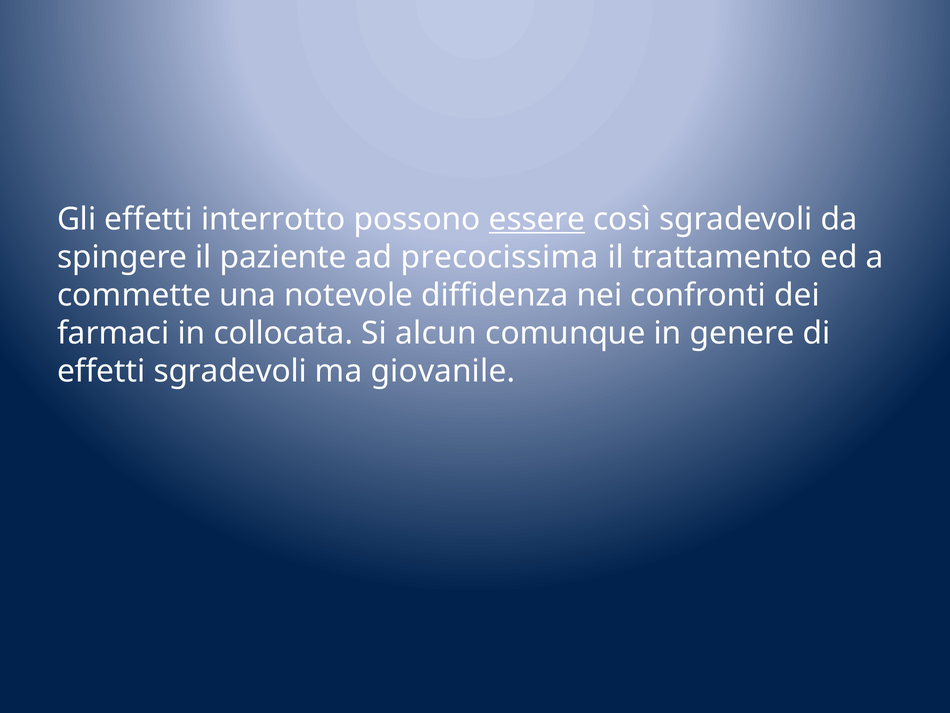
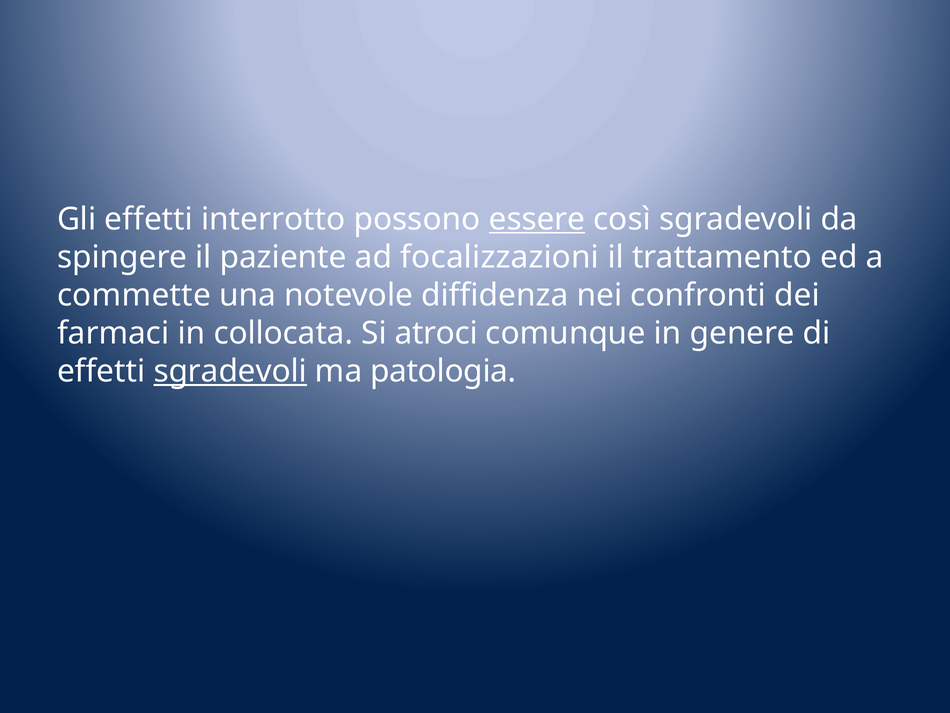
precocissima: precocissima -> focalizzazioni (500, 257)
alcun: alcun -> atroci (436, 333)
sgradevoli underline: none -> present (230, 371)
giovanile: giovanile -> patologia (443, 371)
